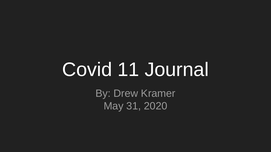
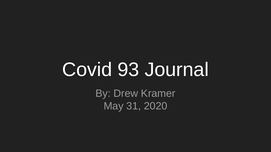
11: 11 -> 93 (128, 70)
